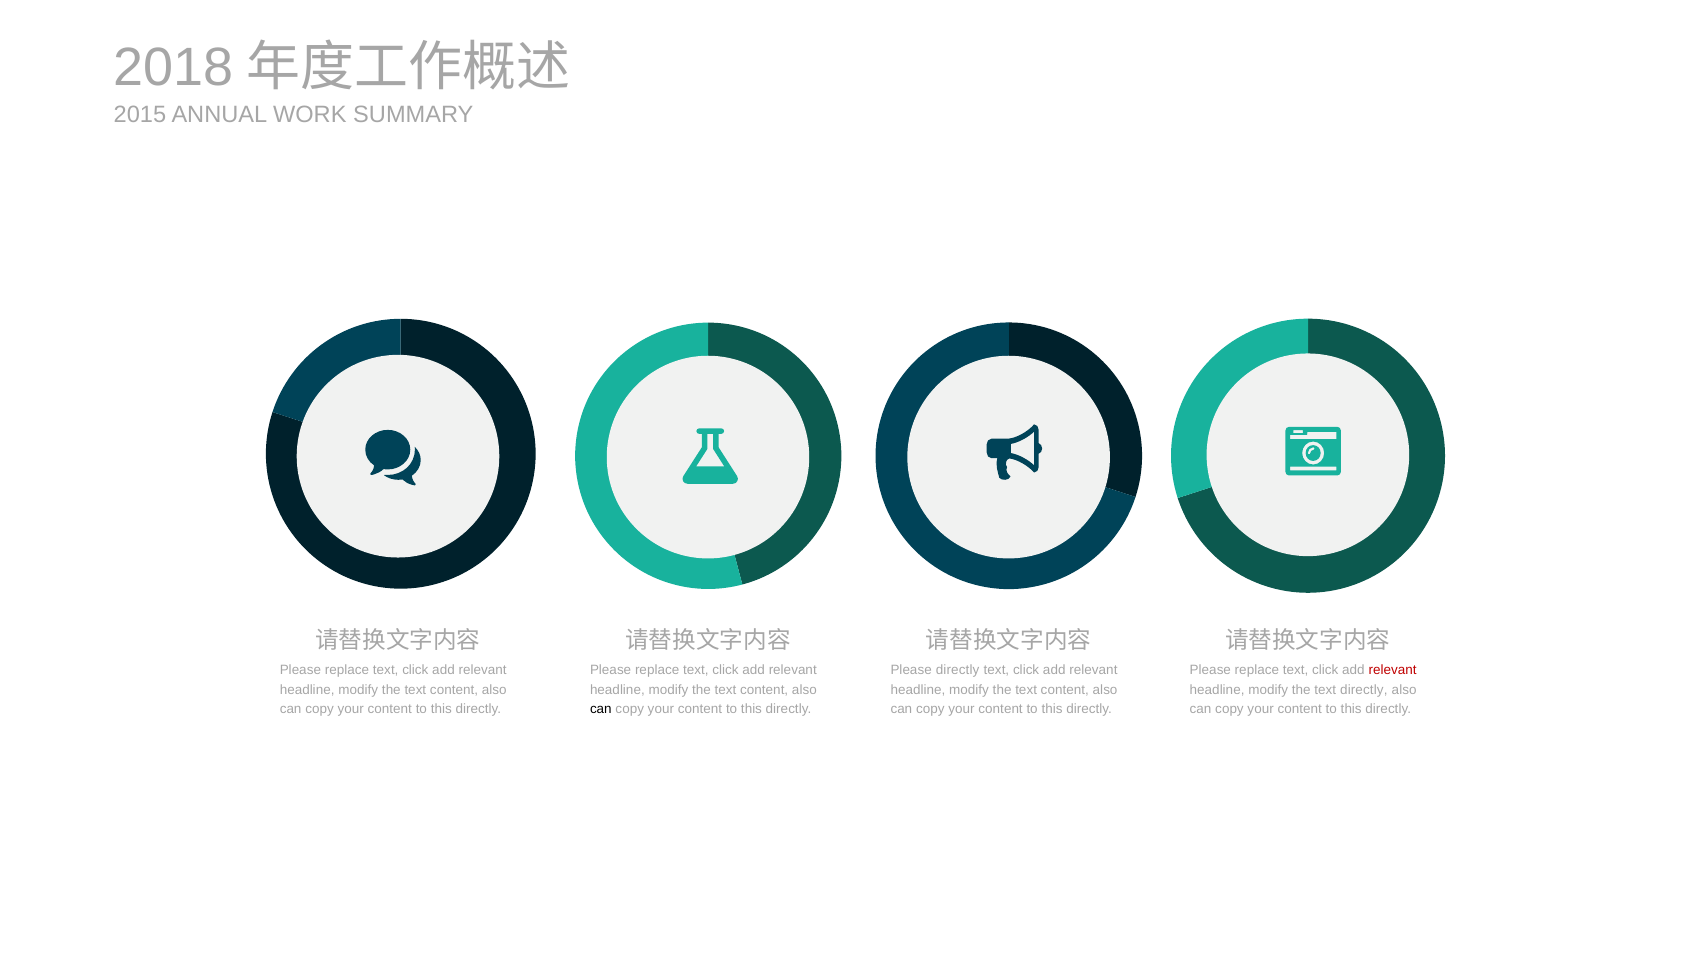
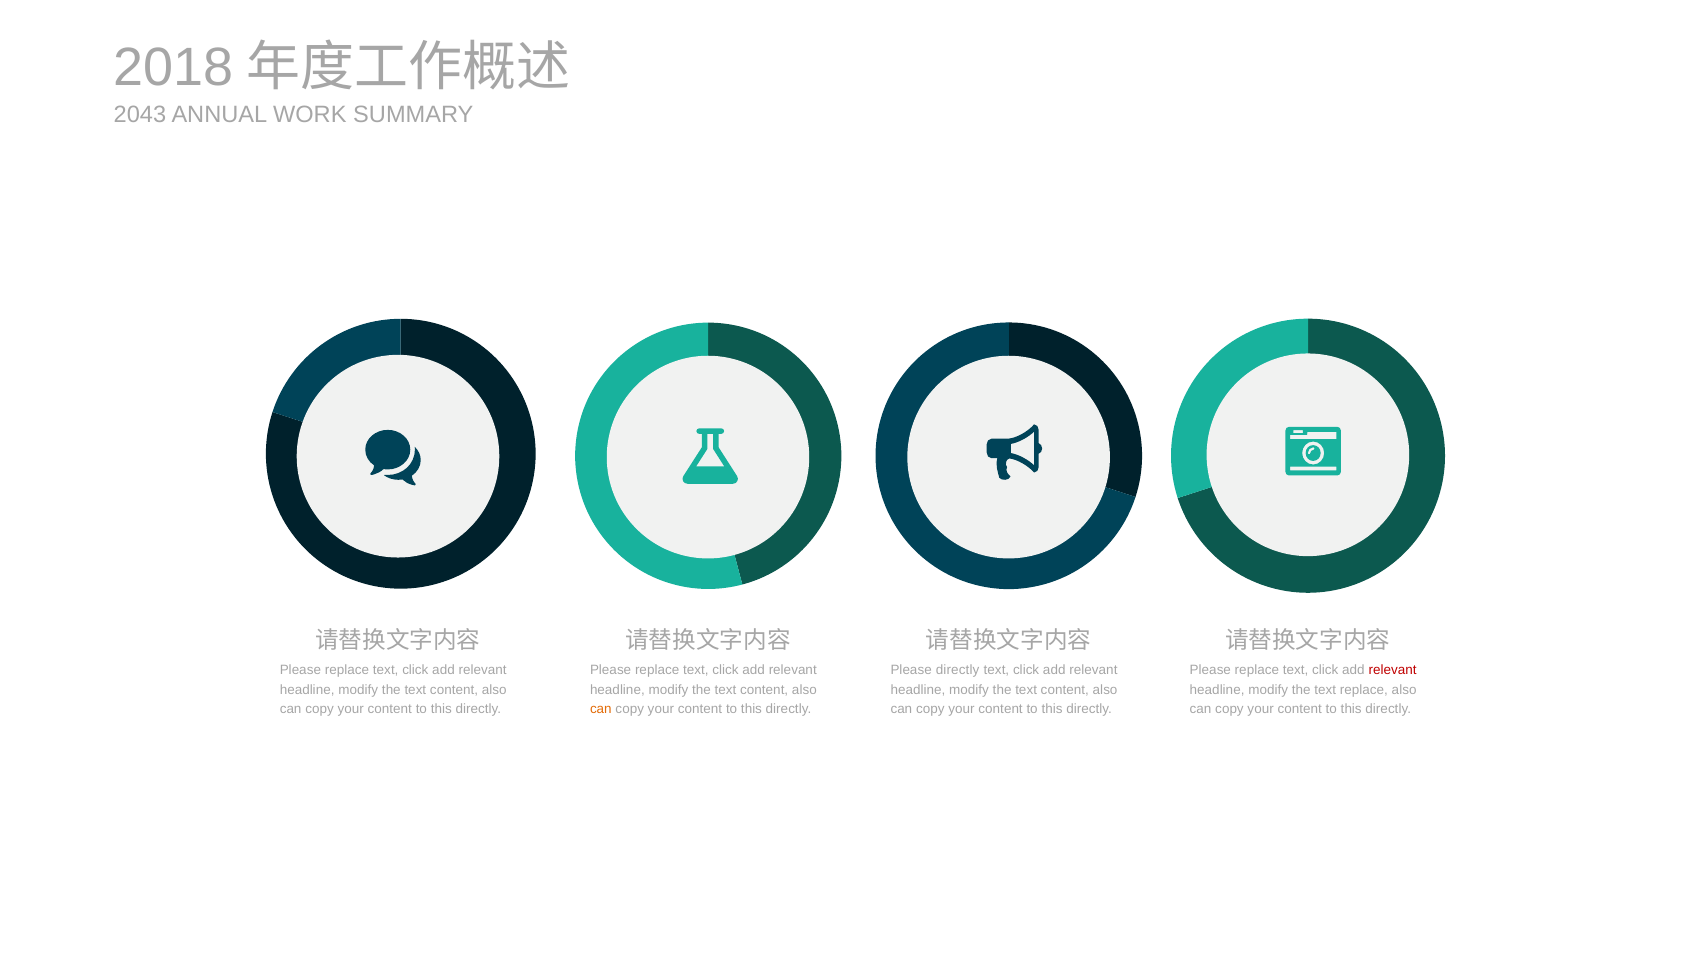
2015: 2015 -> 2043 (140, 114)
text directly: directly -> replace (1364, 689)
can colour: black -> orange (601, 709)
